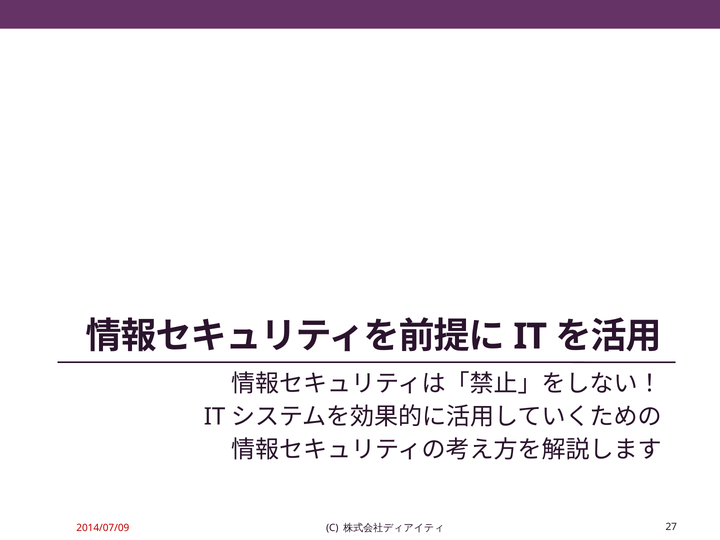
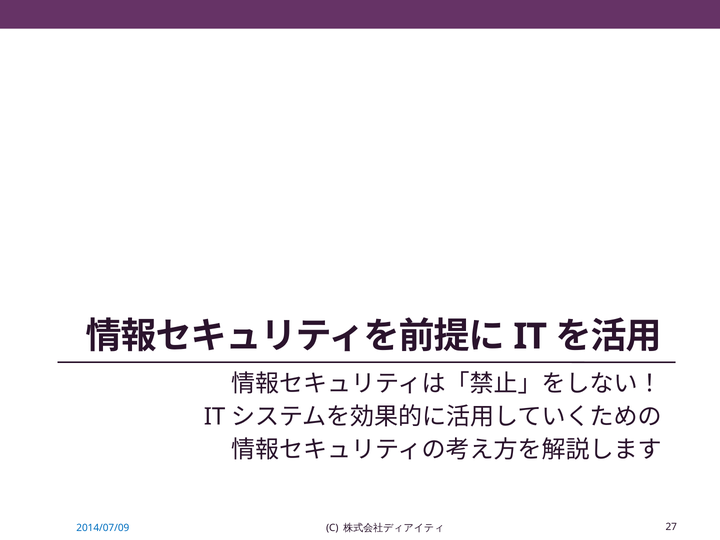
2014/07/09 colour: red -> blue (103, 528)
